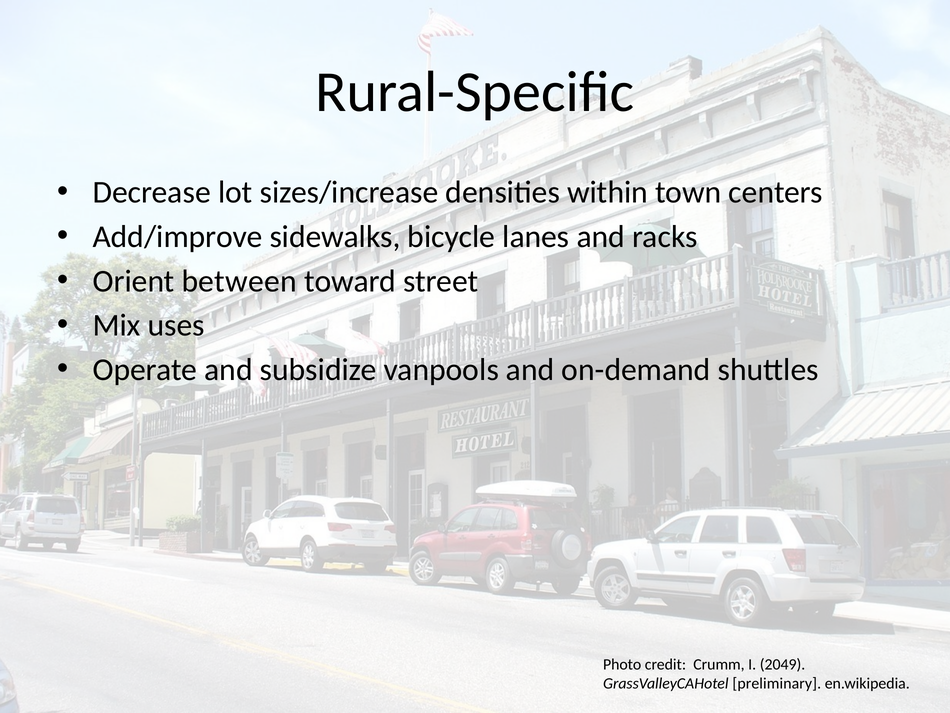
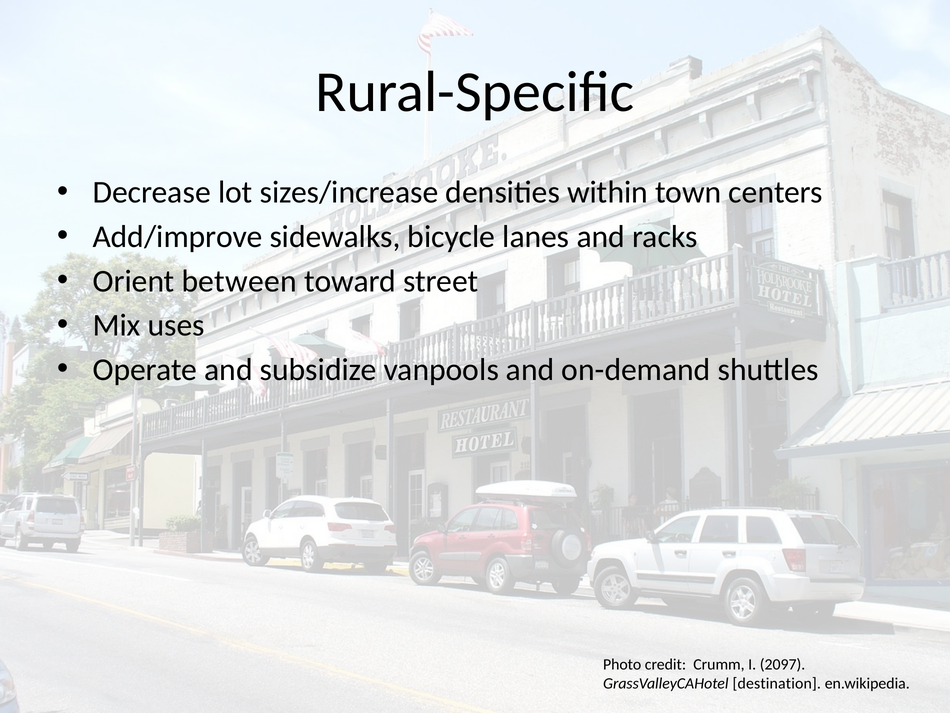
2049: 2049 -> 2097 (783, 664)
preliminary: preliminary -> destination (777, 683)
